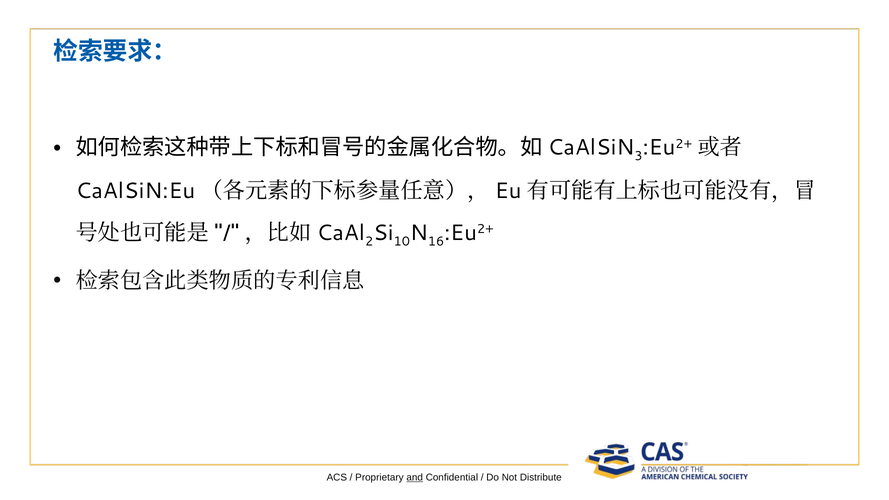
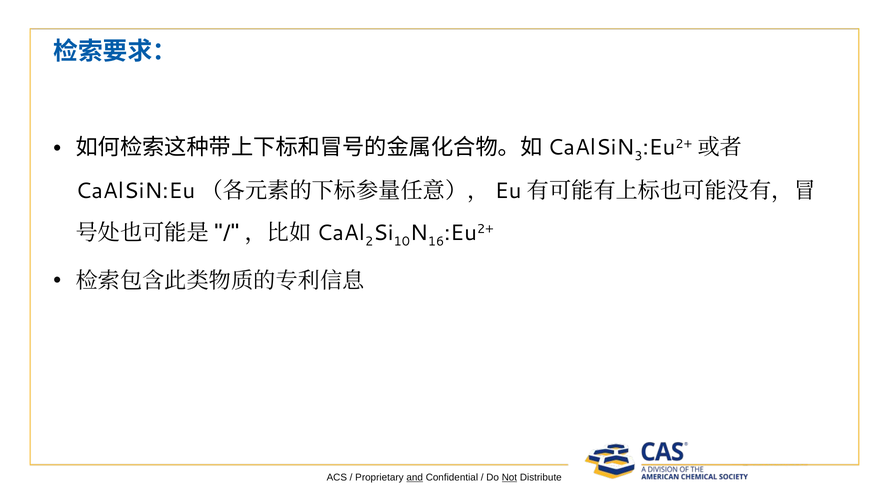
Not underline: none -> present (509, 477)
